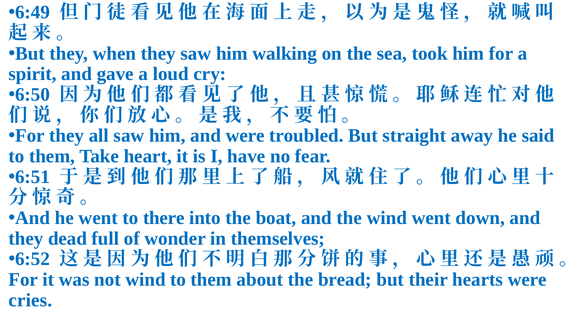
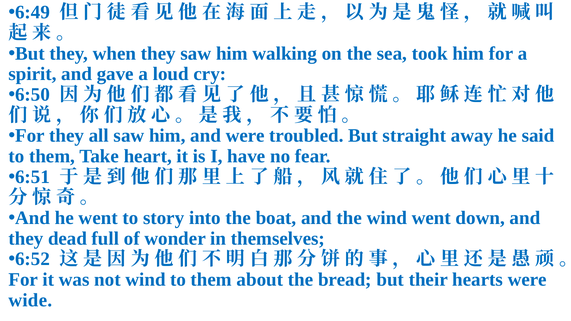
there: there -> story (164, 218)
cries: cries -> wide (30, 300)
